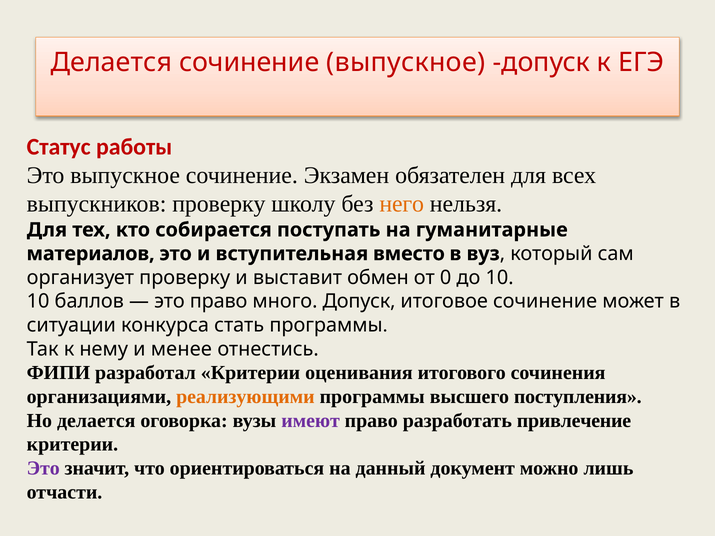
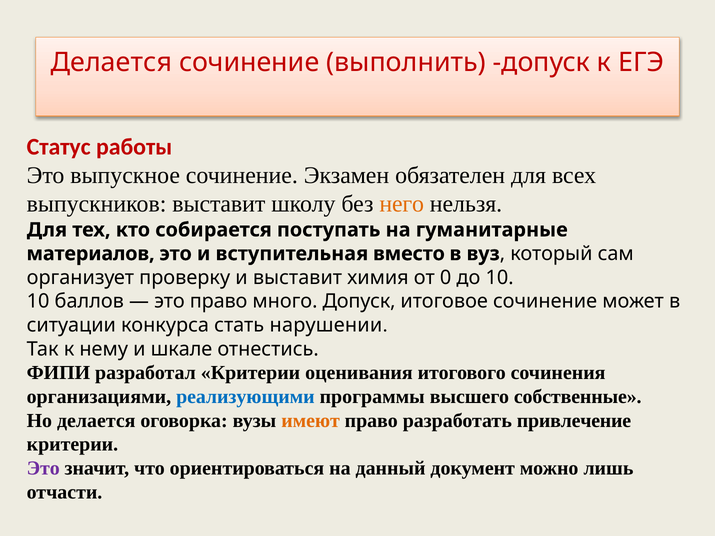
сочинение выпускное: выпускное -> выполнить (406, 62)
выпускников проверку: проверку -> выставит (219, 204)
обмен: обмен -> химия (378, 278)
стать программы: программы -> нарушении (326, 325)
менее: менее -> шкале (181, 349)
реализующими colour: orange -> blue (245, 397)
поступления: поступления -> собственные (578, 397)
имеют colour: purple -> orange (311, 421)
